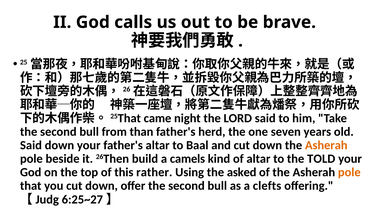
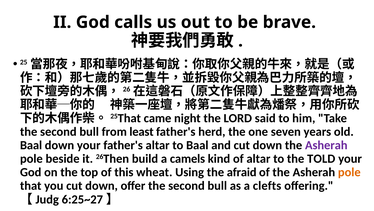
than: than -> least (142, 131)
Said: Said -> Baal (31, 145)
Asherah colour: orange -> purple (326, 145)
rather: rather -> wheat (154, 172)
asked: asked -> afraid (242, 172)
